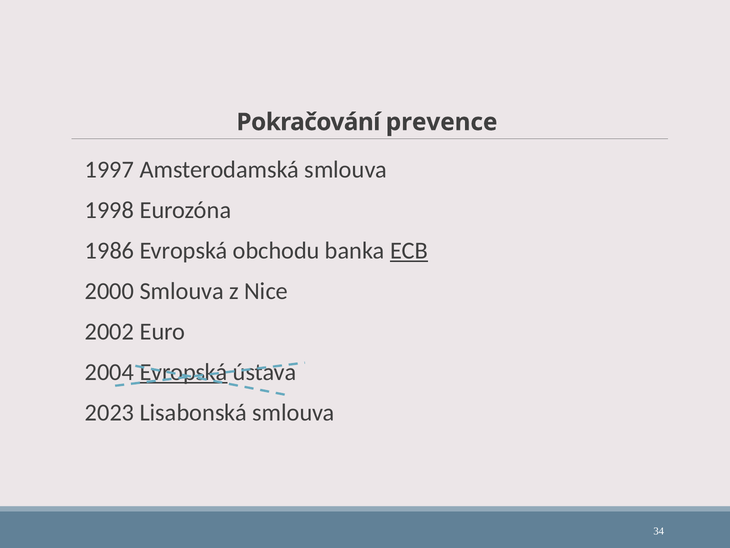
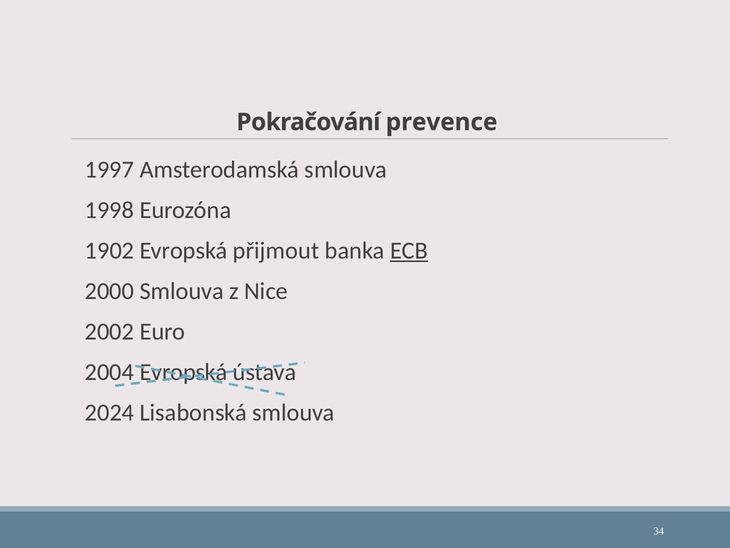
1986: 1986 -> 1902 (110, 251)
obchodu: obchodu -> přijmout (276, 251)
Evropská underline: present -> none (184, 372)
2023: 2023 -> 2024 (110, 412)
